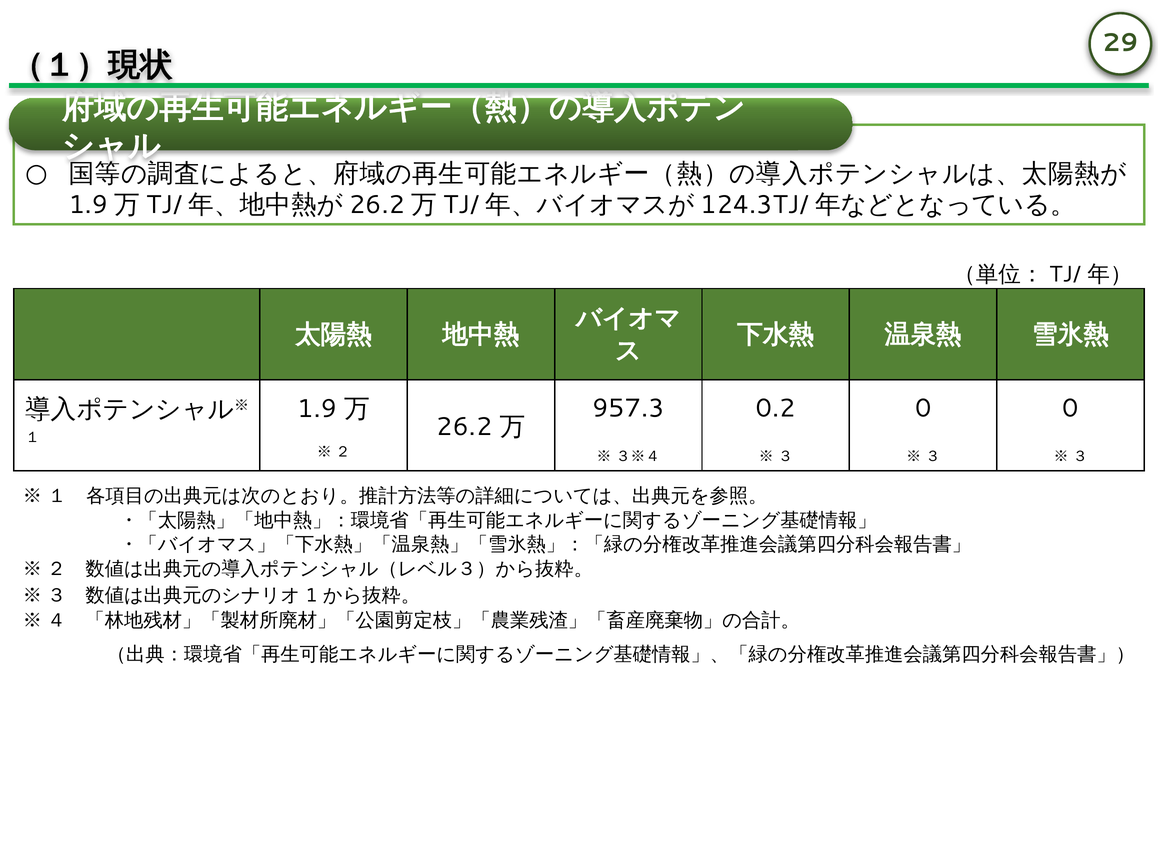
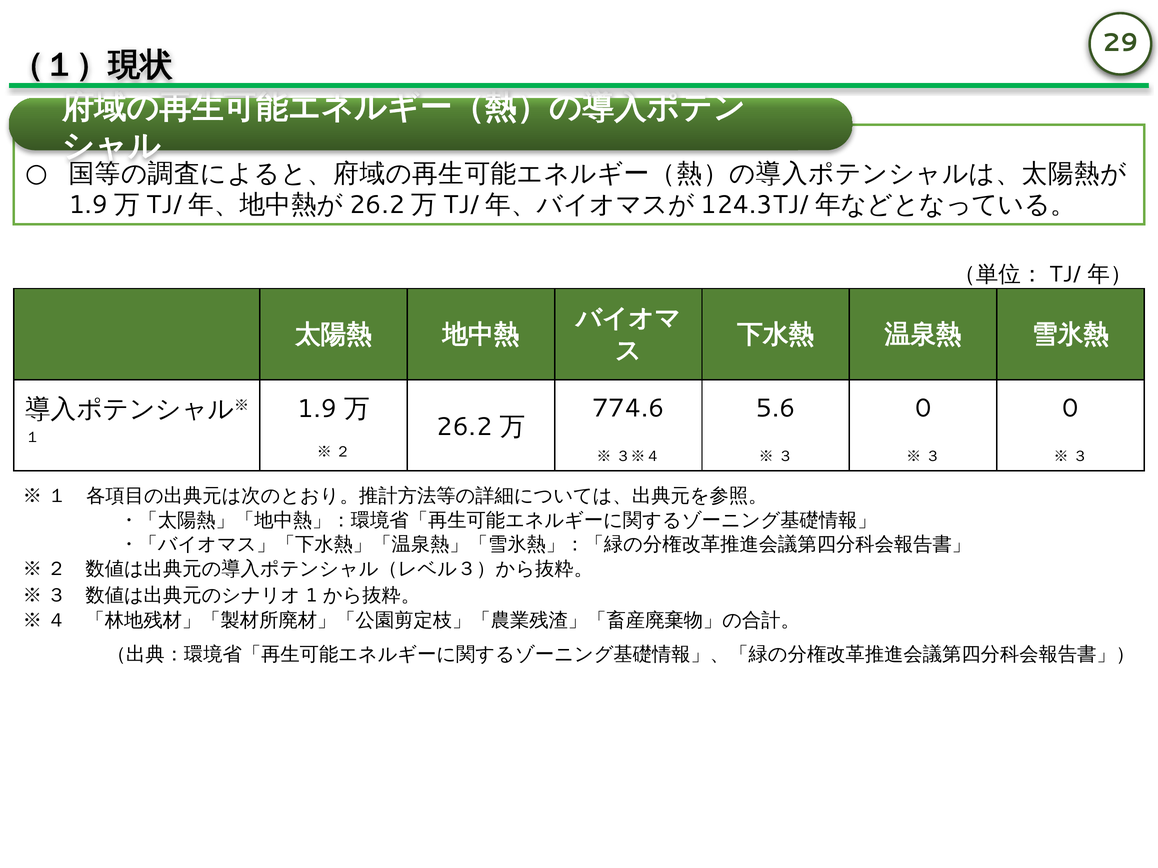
957.3: 957.3 -> 774.6 (628, 408)
0.2: 0.2 -> 5.6 (776, 408)
